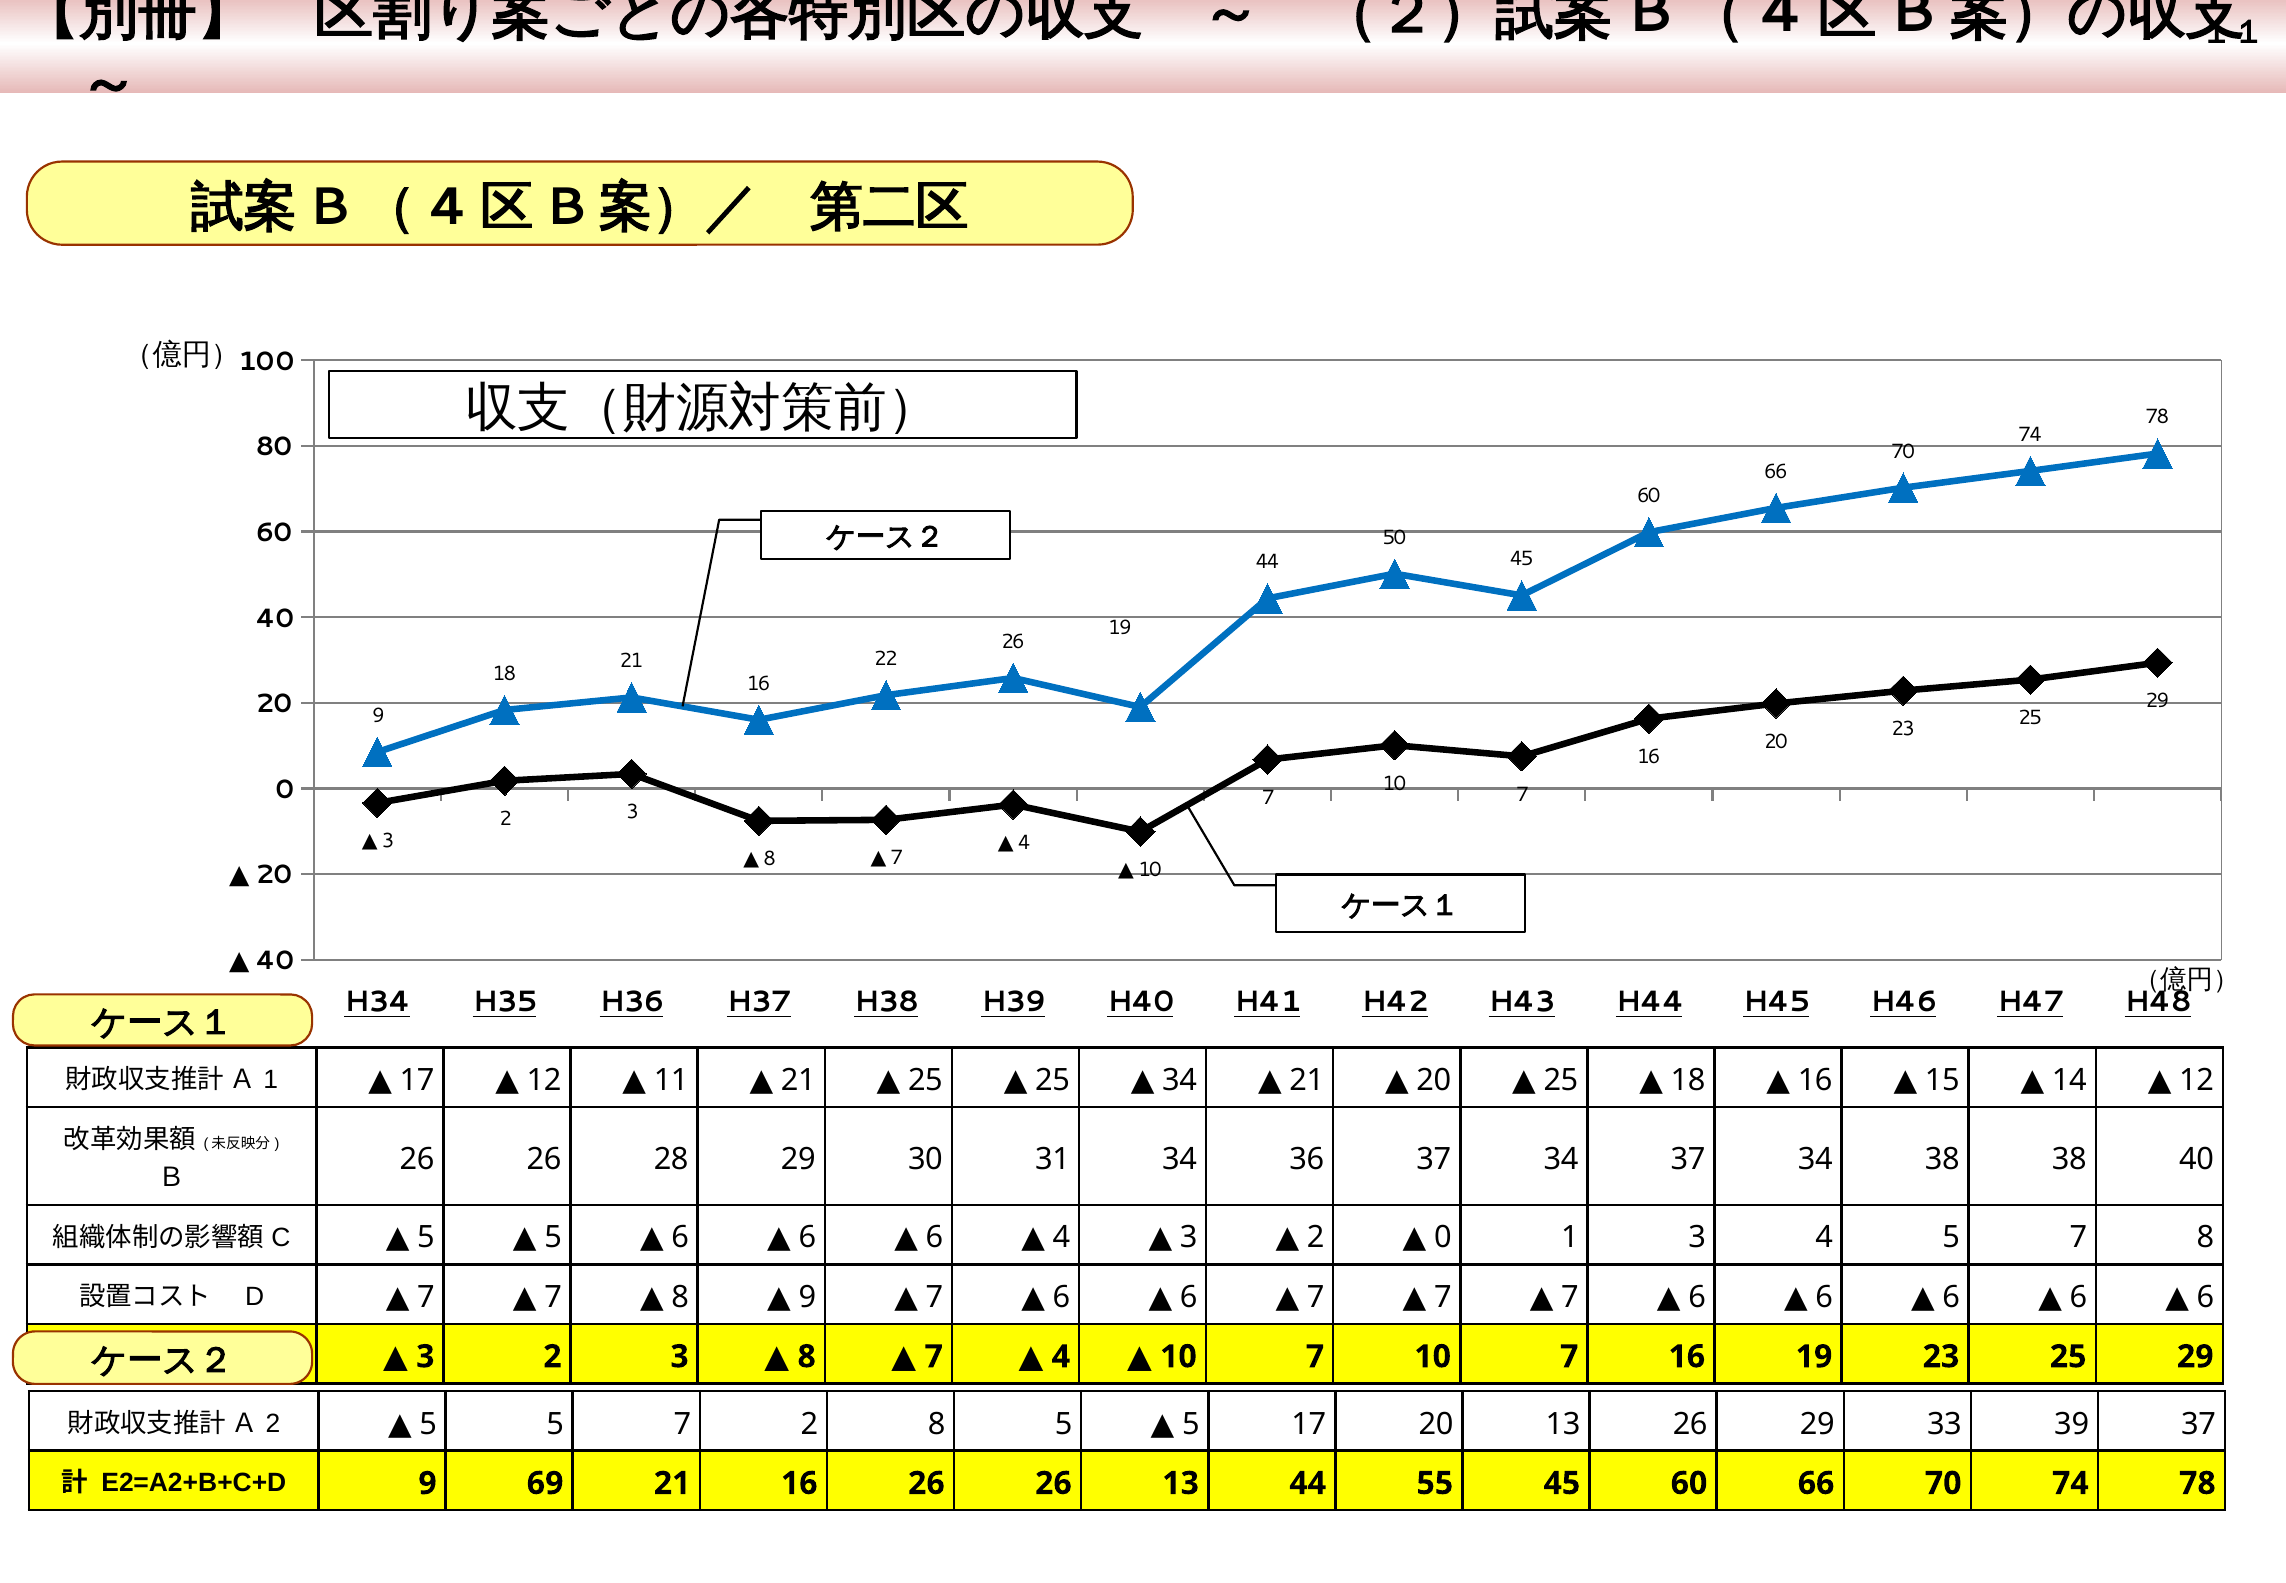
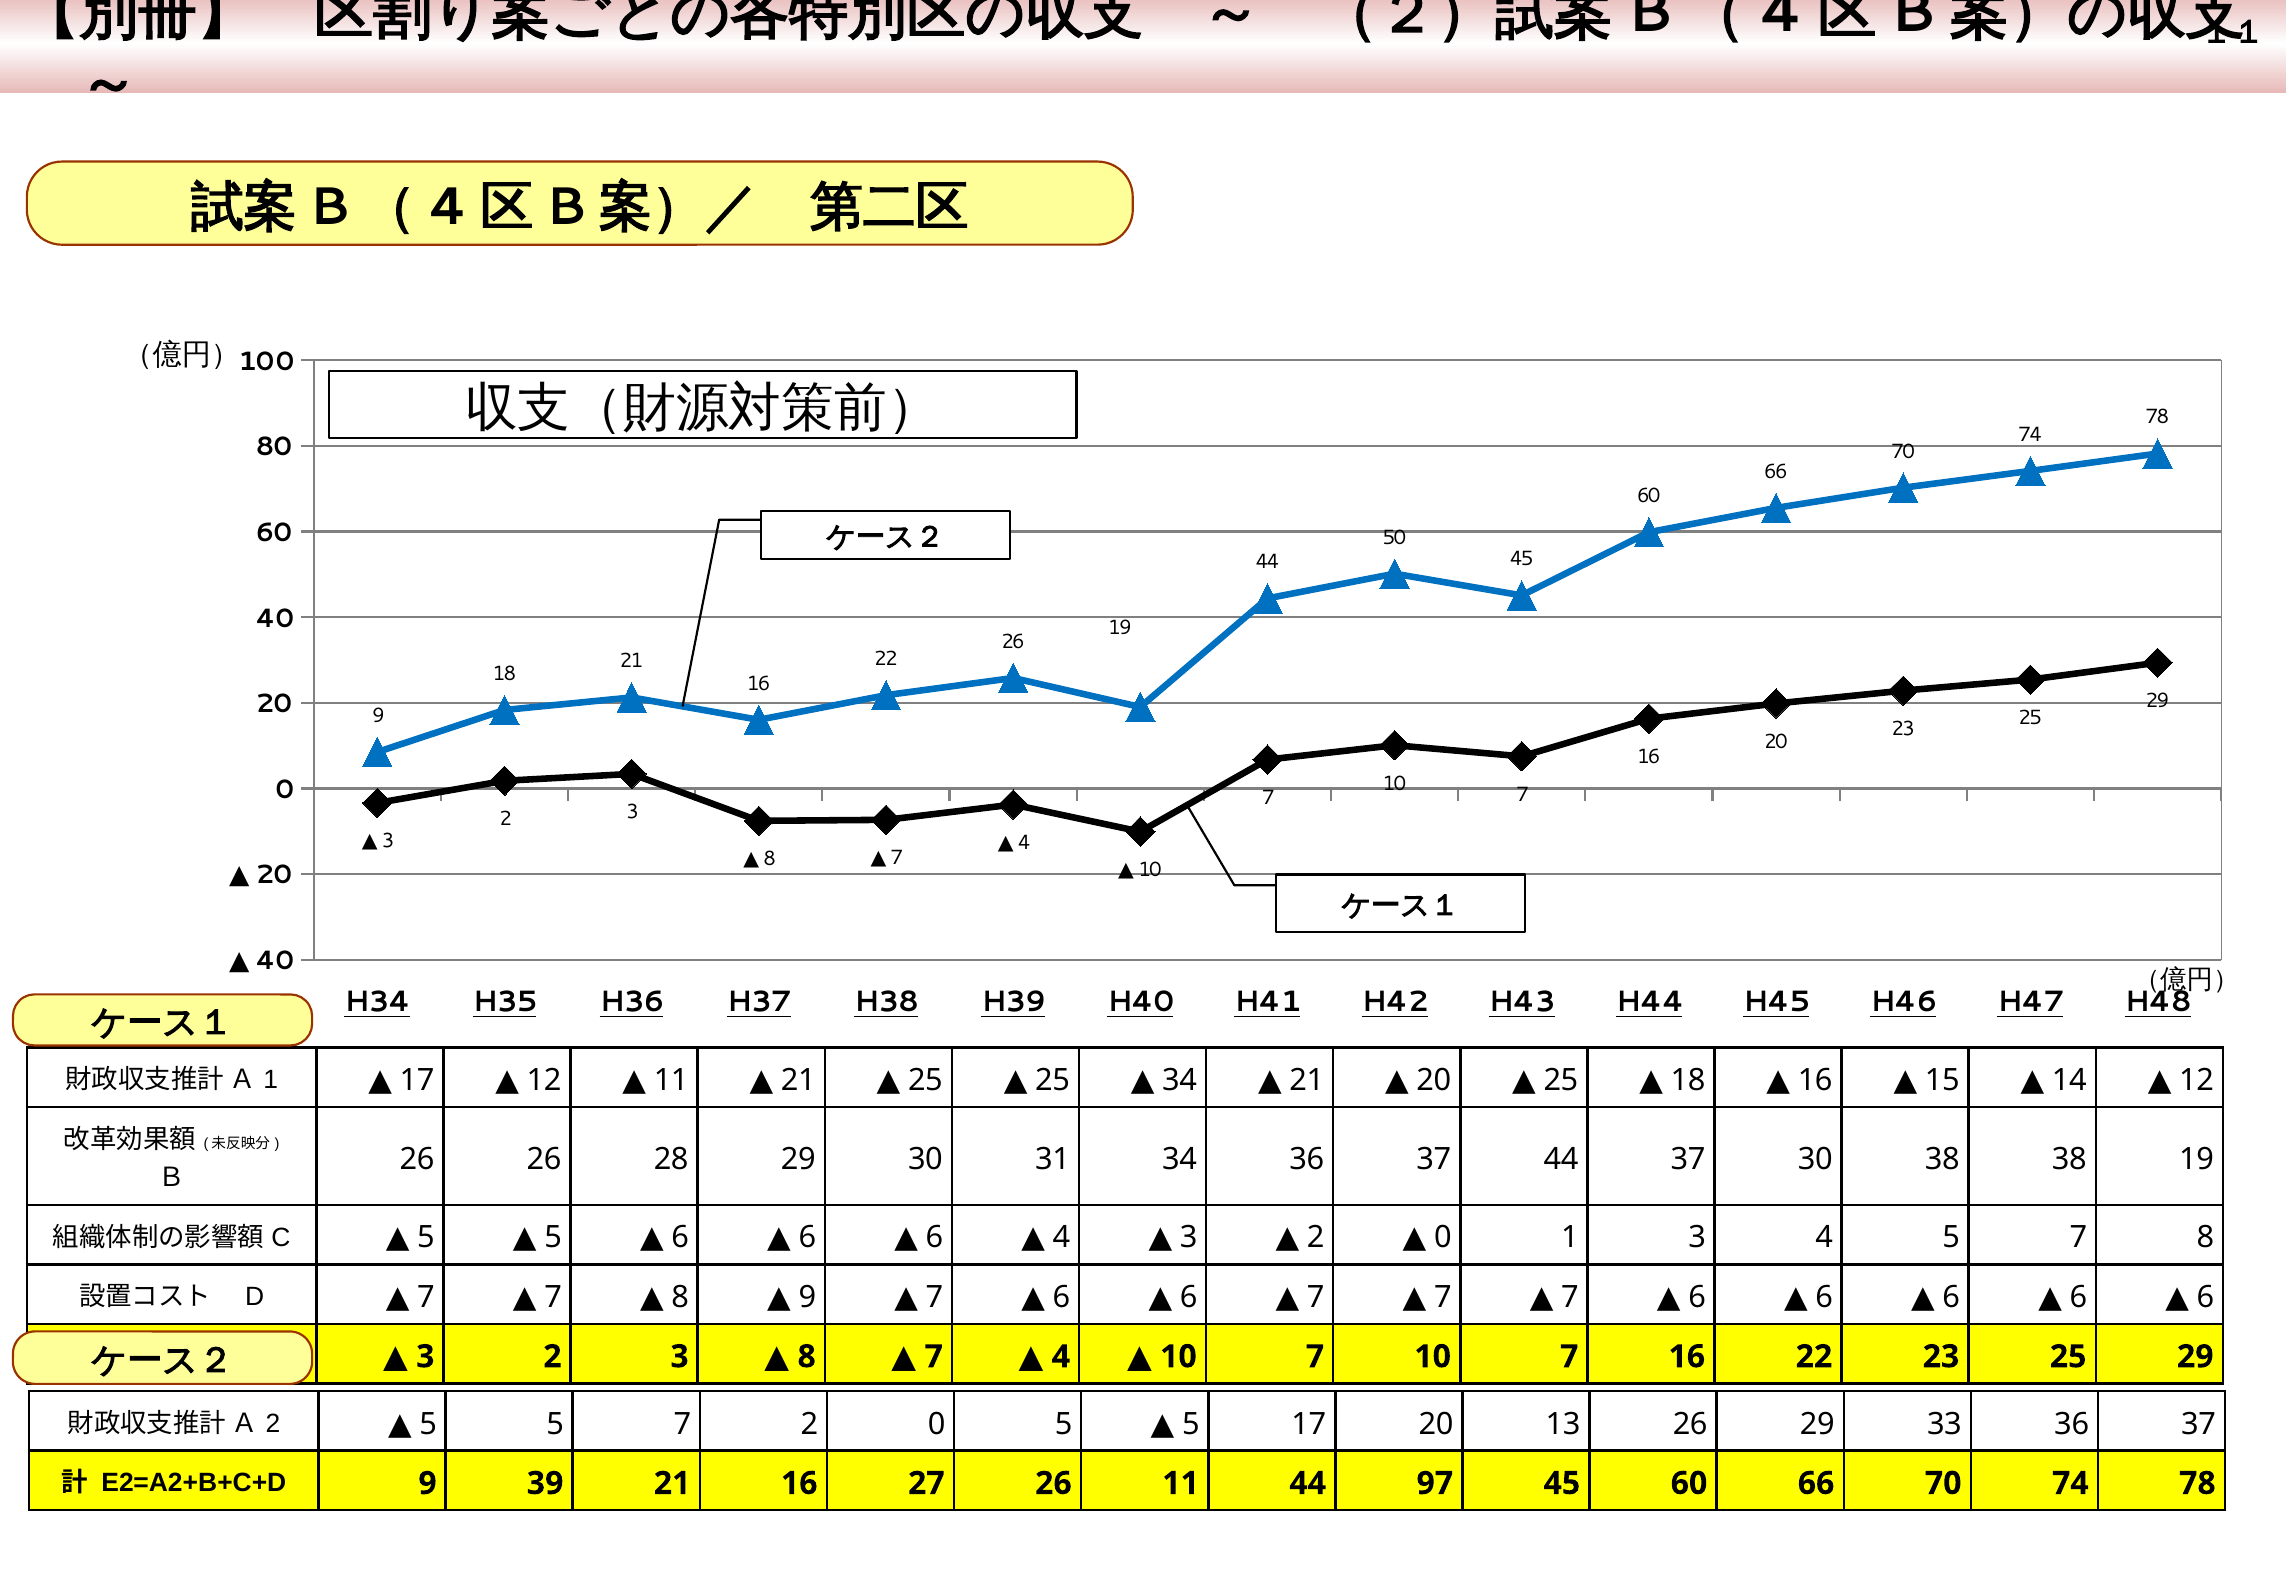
36 37 34: 34 -> 44 (1561, 1159)
34: 34 -> 30 (1815, 1159)
38 40: 40 -> 19 (2197, 1159)
7 16 19: 19 -> 22 (1814, 1356)
2 8: 8 -> 0 (937, 1423)
33 39: 39 -> 36 (2072, 1423)
69: 69 -> 39 (545, 1483)
16 26: 26 -> 27 (926, 1483)
26 13: 13 -> 11 (1181, 1483)
55: 55 -> 97 (1435, 1483)
